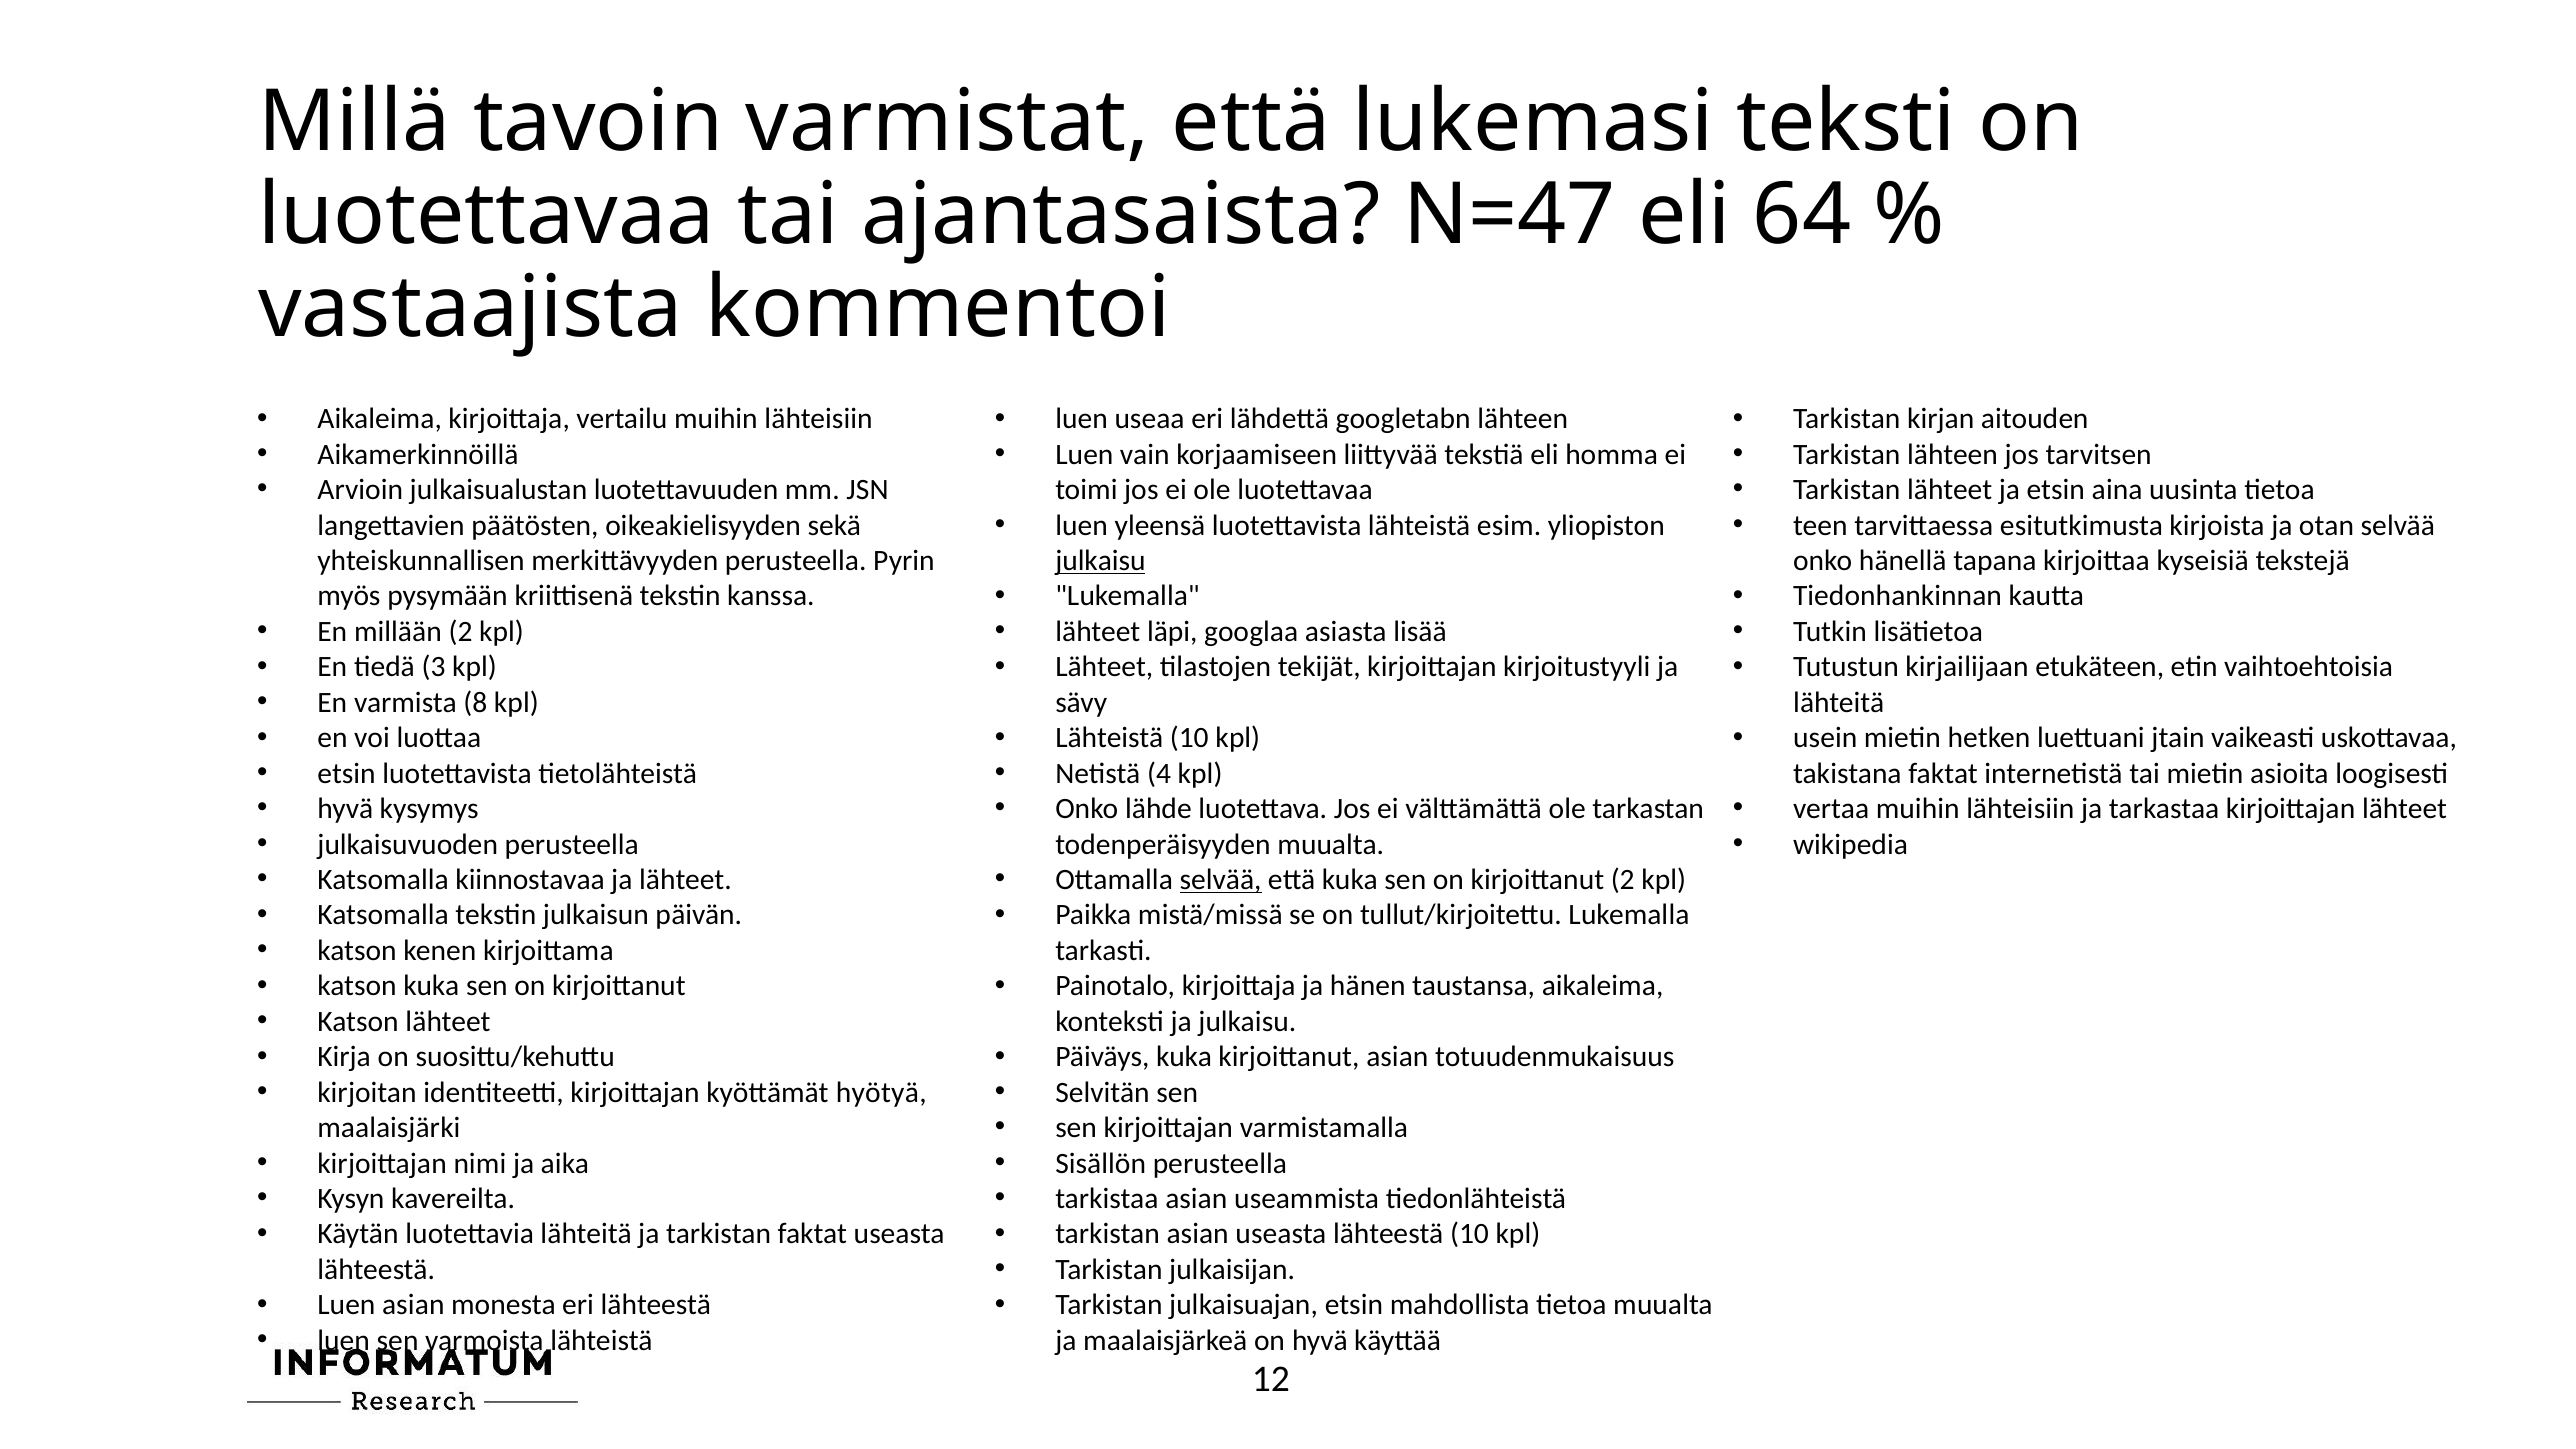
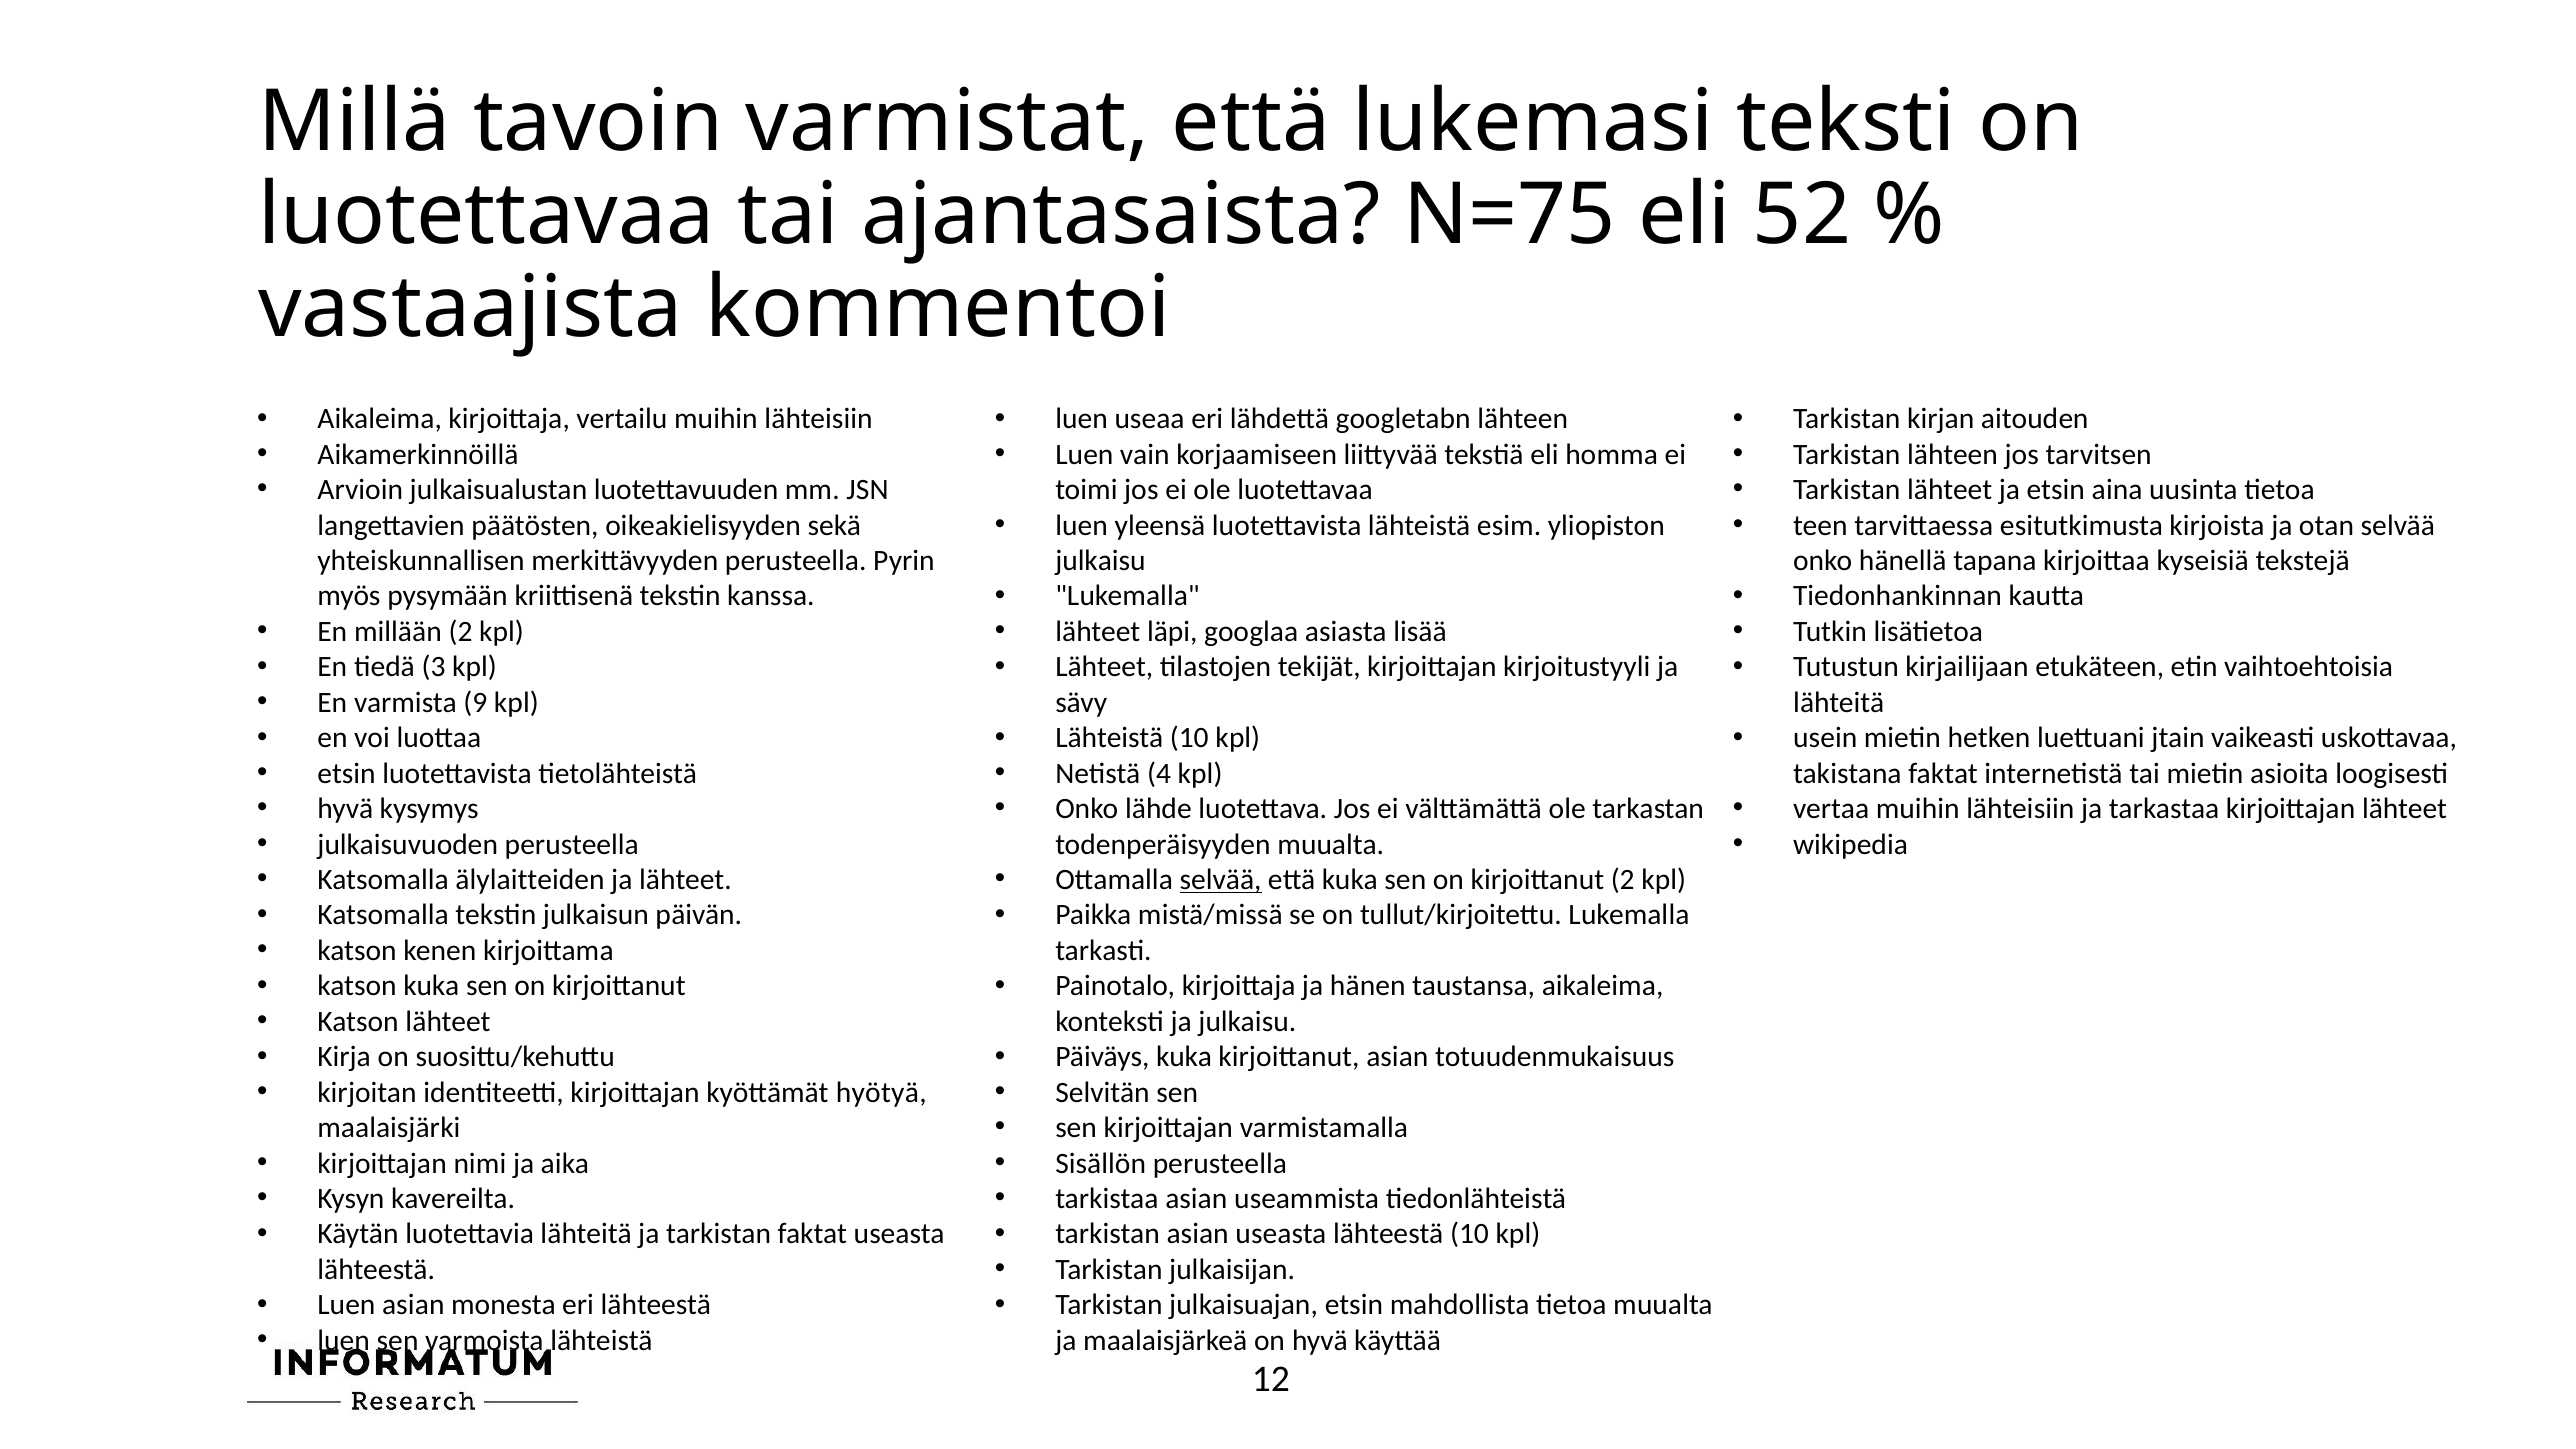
N=47: N=47 -> N=75 (1509, 215)
64: 64 -> 52 (1802, 215)
julkaisu underline: present -> none (1100, 561)
8: 8 -> 9 (475, 703)
kiinnostavaa: kiinnostavaa -> älylaitteiden (530, 880)
